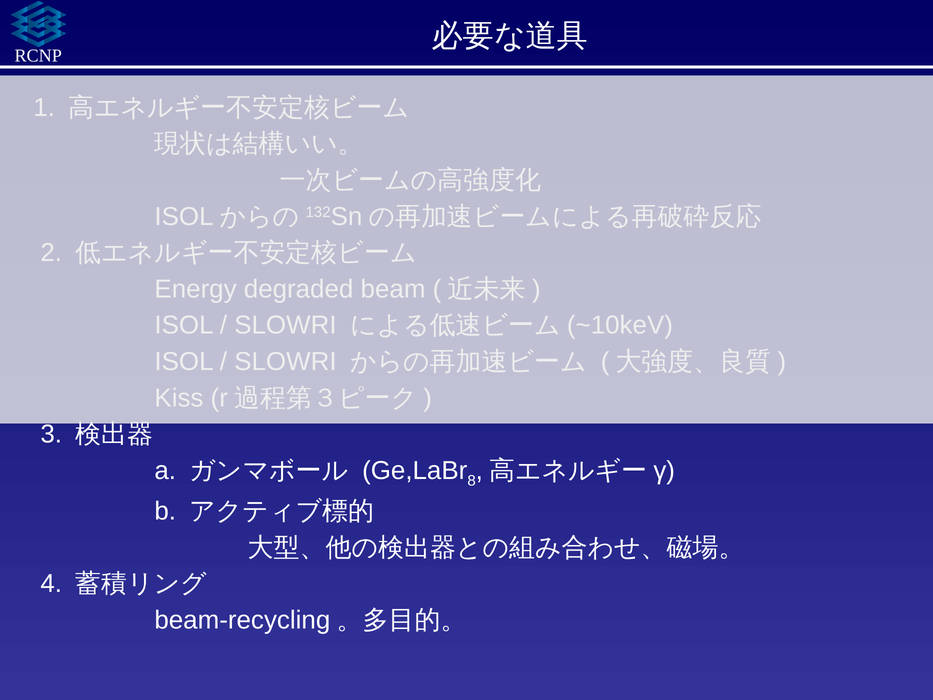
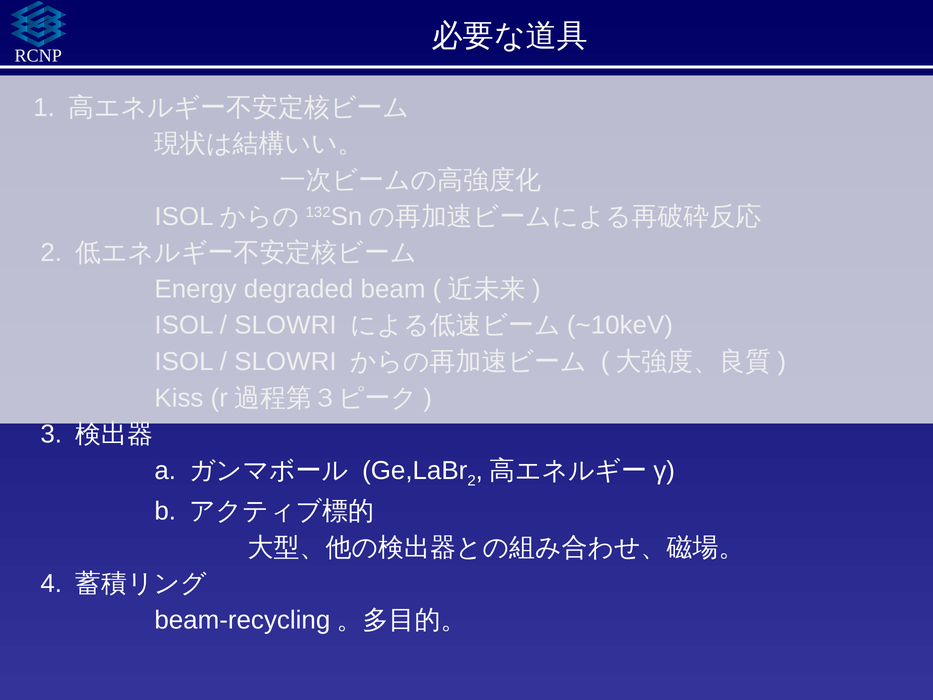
8: 8 -> 2 (472, 481)
